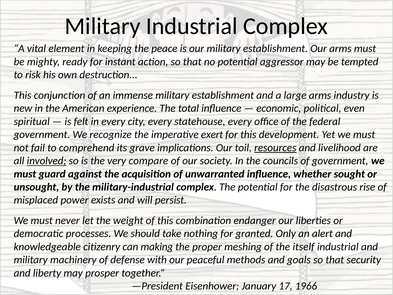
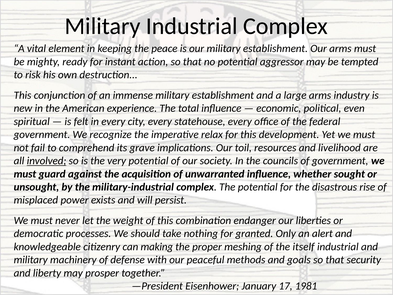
exert: exert -> relax (212, 134)
resources underline: present -> none (275, 148)
very compare: compare -> potential (148, 161)
1966: 1966 -> 1981 (306, 286)
